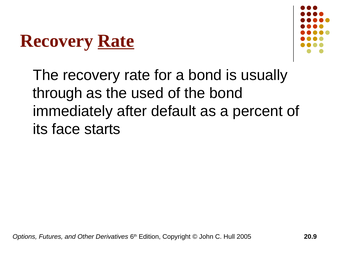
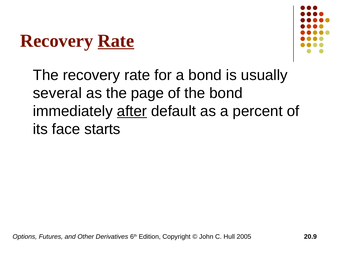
through: through -> several (57, 93)
used: used -> page (147, 93)
after underline: none -> present (132, 111)
